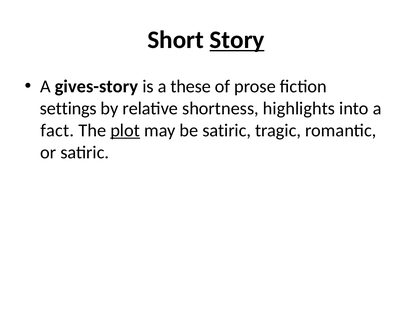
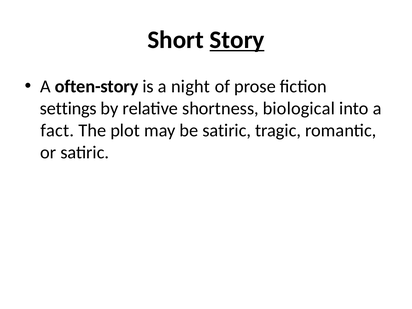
gives-story: gives-story -> often-story (97, 86)
these: these -> night (191, 86)
highlights: highlights -> biological (299, 108)
plot underline: present -> none (125, 130)
